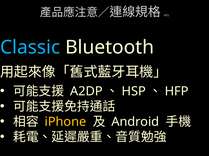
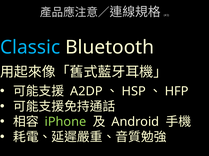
iPhone colour: yellow -> light green (65, 122)
